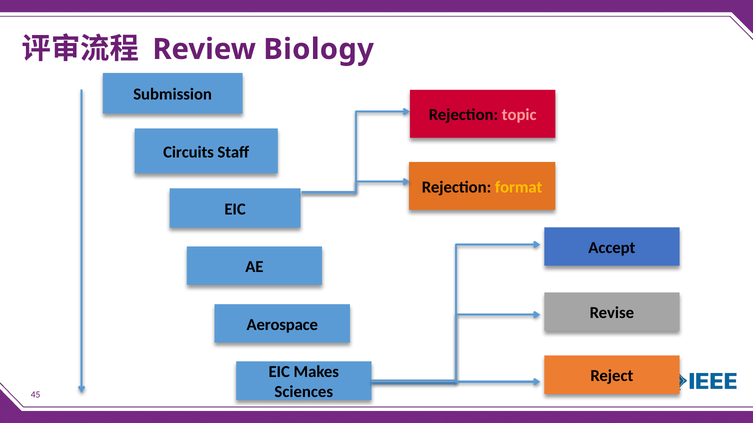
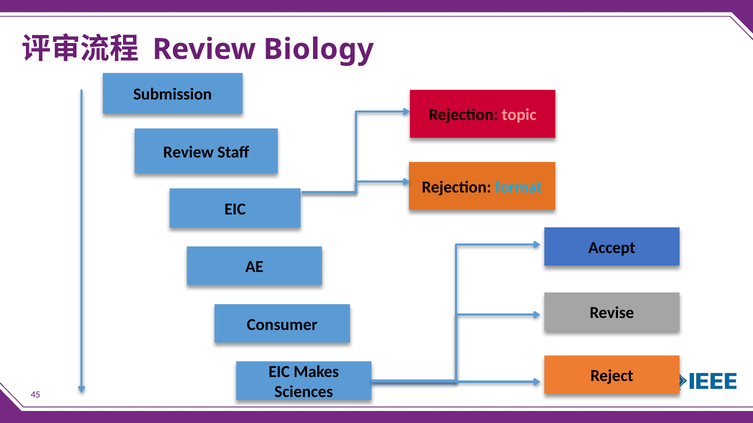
Circuits: Circuits -> Review (188, 152)
format colour: yellow -> light blue (519, 187)
Aerospace: Aerospace -> Consumer (282, 325)
